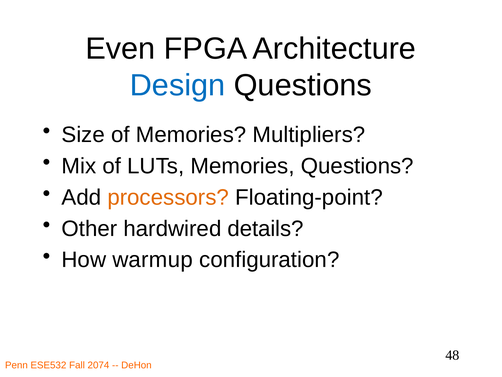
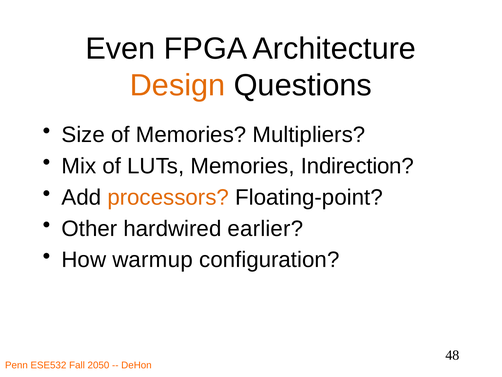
Design colour: blue -> orange (178, 85)
Memories Questions: Questions -> Indirection (357, 166)
details: details -> earlier (265, 228)
2074: 2074 -> 2050 (98, 365)
